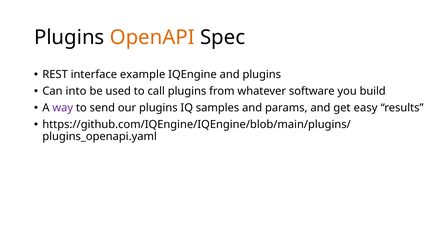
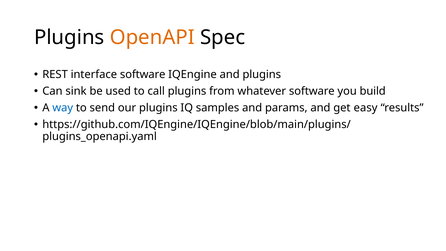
interface example: example -> software (143, 74)
into: into -> sink (76, 91)
way colour: purple -> blue (63, 108)
